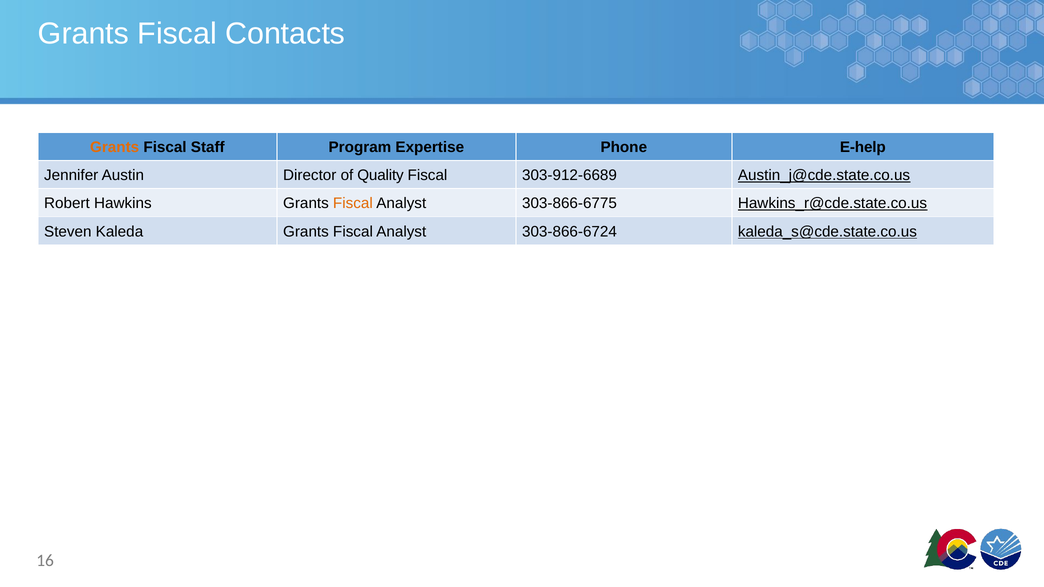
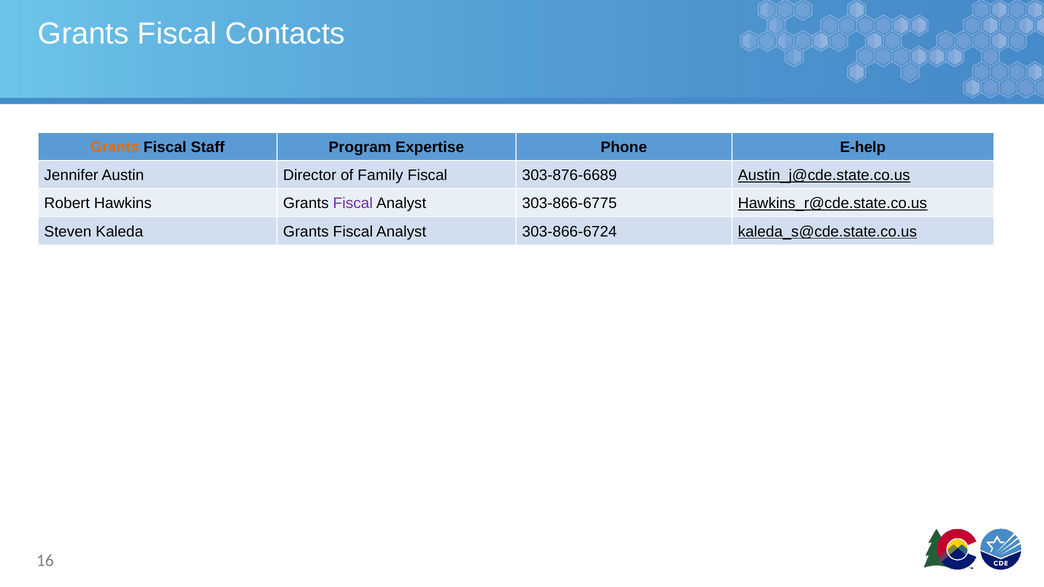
Quality: Quality -> Family (380, 175)
303-912-6689: 303-912-6689 -> 303-876-6689 (569, 175)
Fiscal colour: orange -> purple (353, 204)
